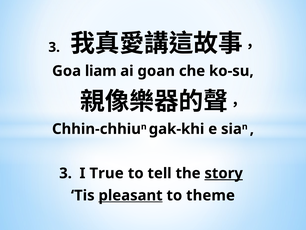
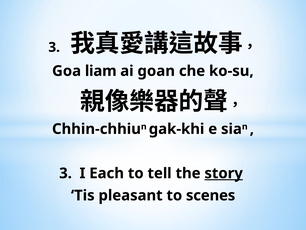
True: True -> Each (107, 173)
pleasant underline: present -> none (131, 195)
theme: theme -> scenes (211, 195)
